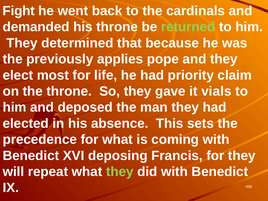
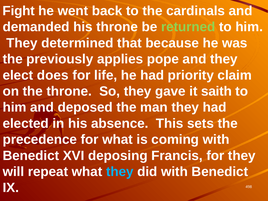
most: most -> does (53, 75)
vials: vials -> saith (217, 91)
they colour: light green -> light blue (120, 172)
